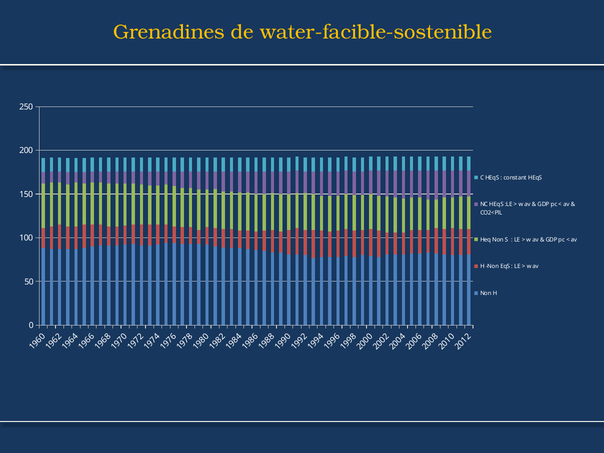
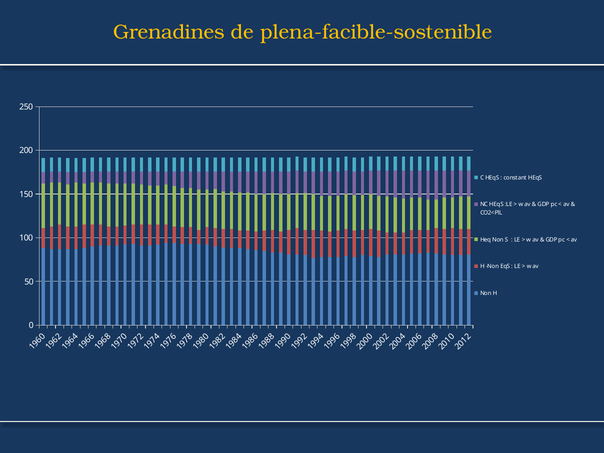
water-facible-sostenible: water-facible-sostenible -> plena-facible-sostenible (376, 32)
